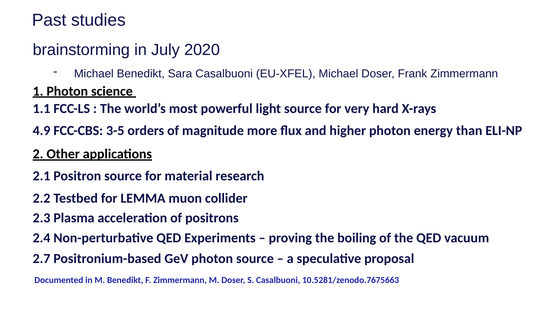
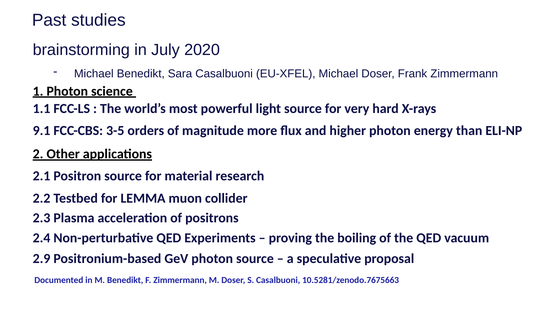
4.9: 4.9 -> 9.1 (42, 131)
2.7: 2.7 -> 2.9 (42, 259)
